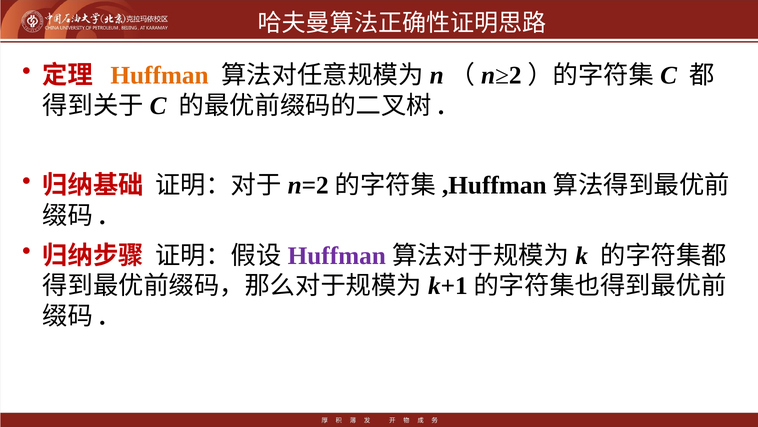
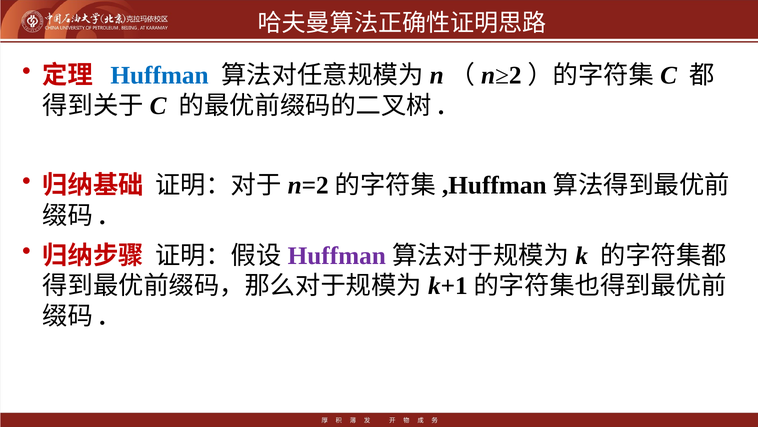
Huffman colour: orange -> blue (160, 75)
